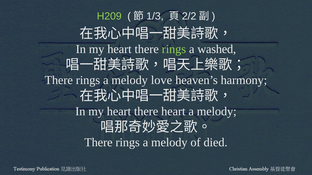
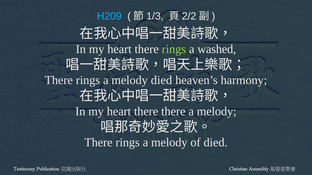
H209 colour: light green -> light blue (109, 16)
melody love: love -> died (161, 80)
there heart: heart -> there (173, 112)
